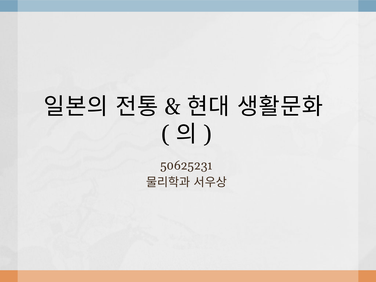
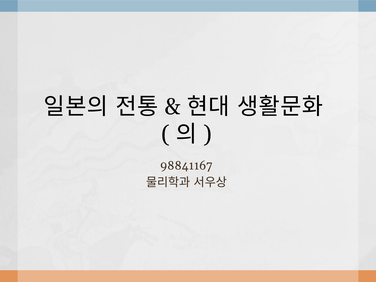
50625231: 50625231 -> 98841167 (186, 166)
